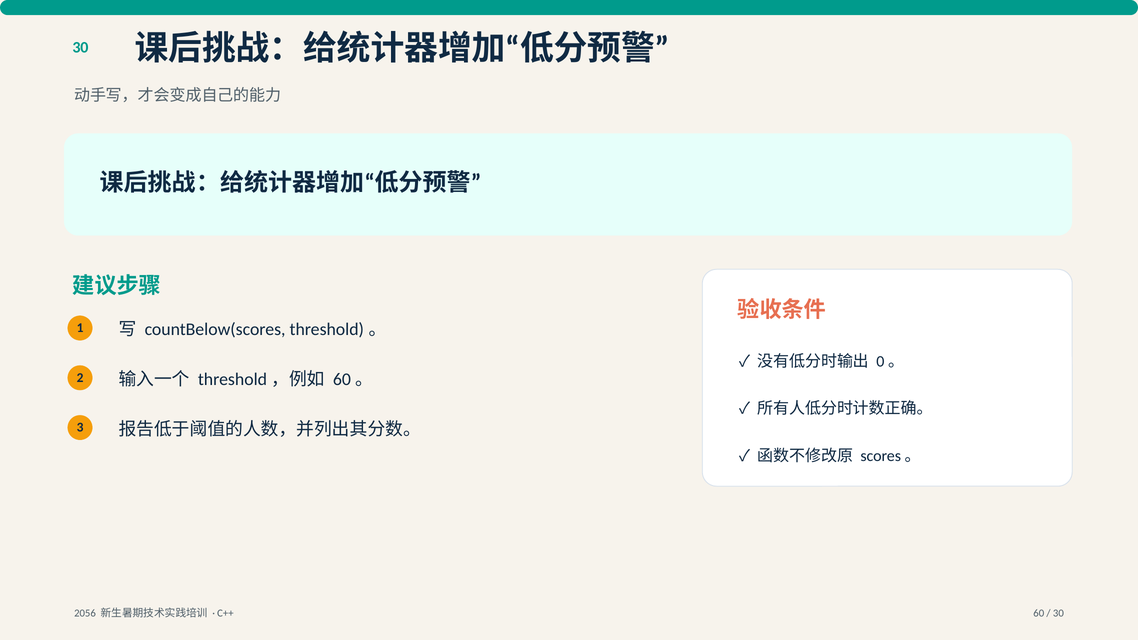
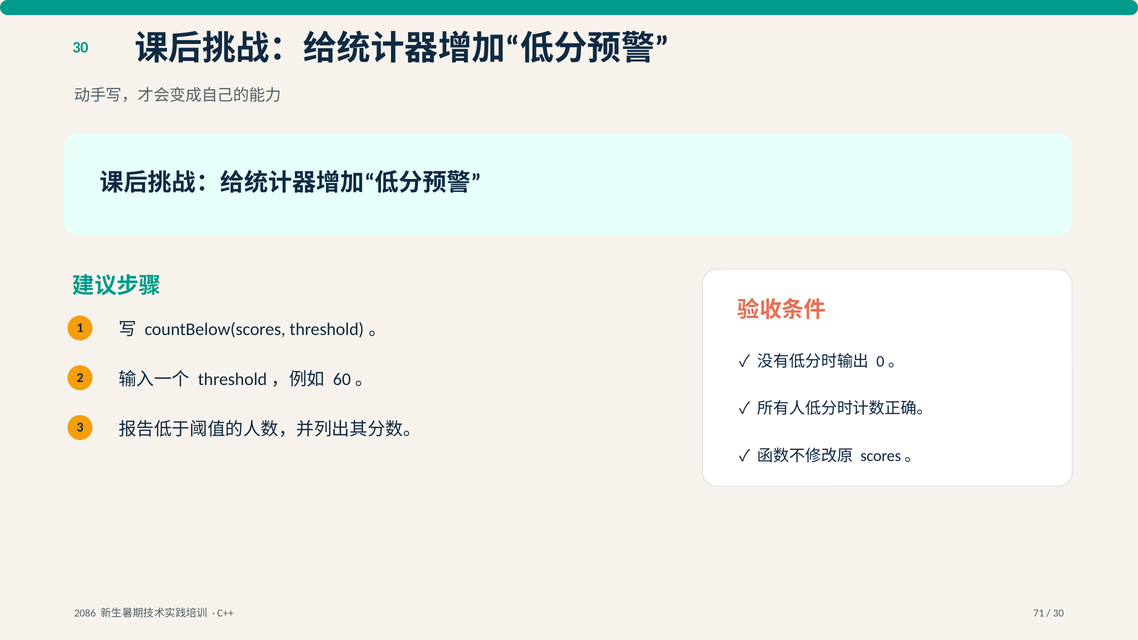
2056: 2056 -> 2086 (85, 613)
60: 60 -> 71 (1039, 613)
